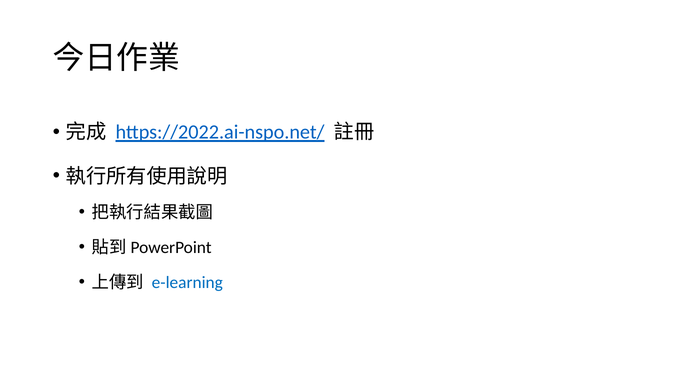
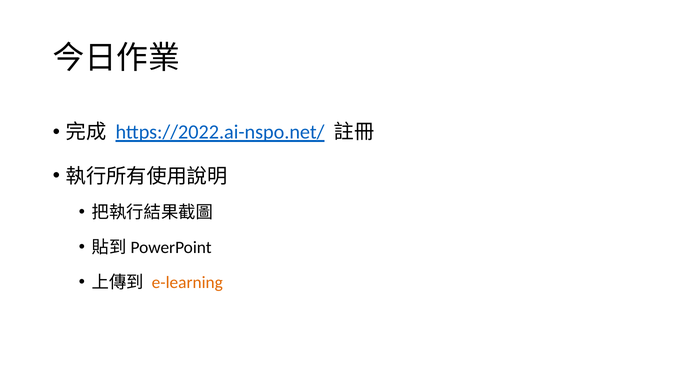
e-learning colour: blue -> orange (187, 282)
